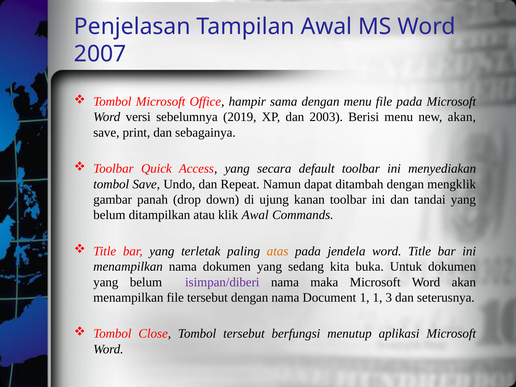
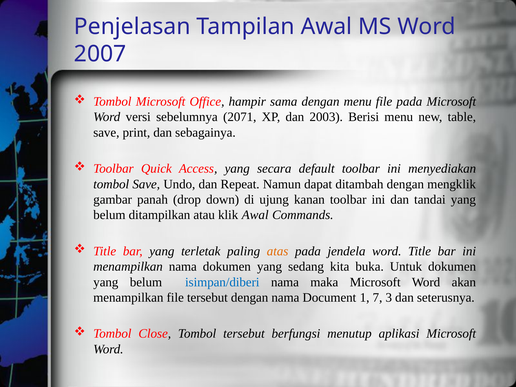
2019: 2019 -> 2071 (240, 117)
new akan: akan -> table (462, 117)
isimpan/diberi colour: purple -> blue (222, 282)
1 1: 1 -> 7 (377, 298)
